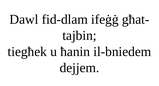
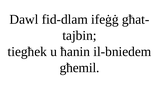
dejjem: dejjem -> għemil (80, 68)
